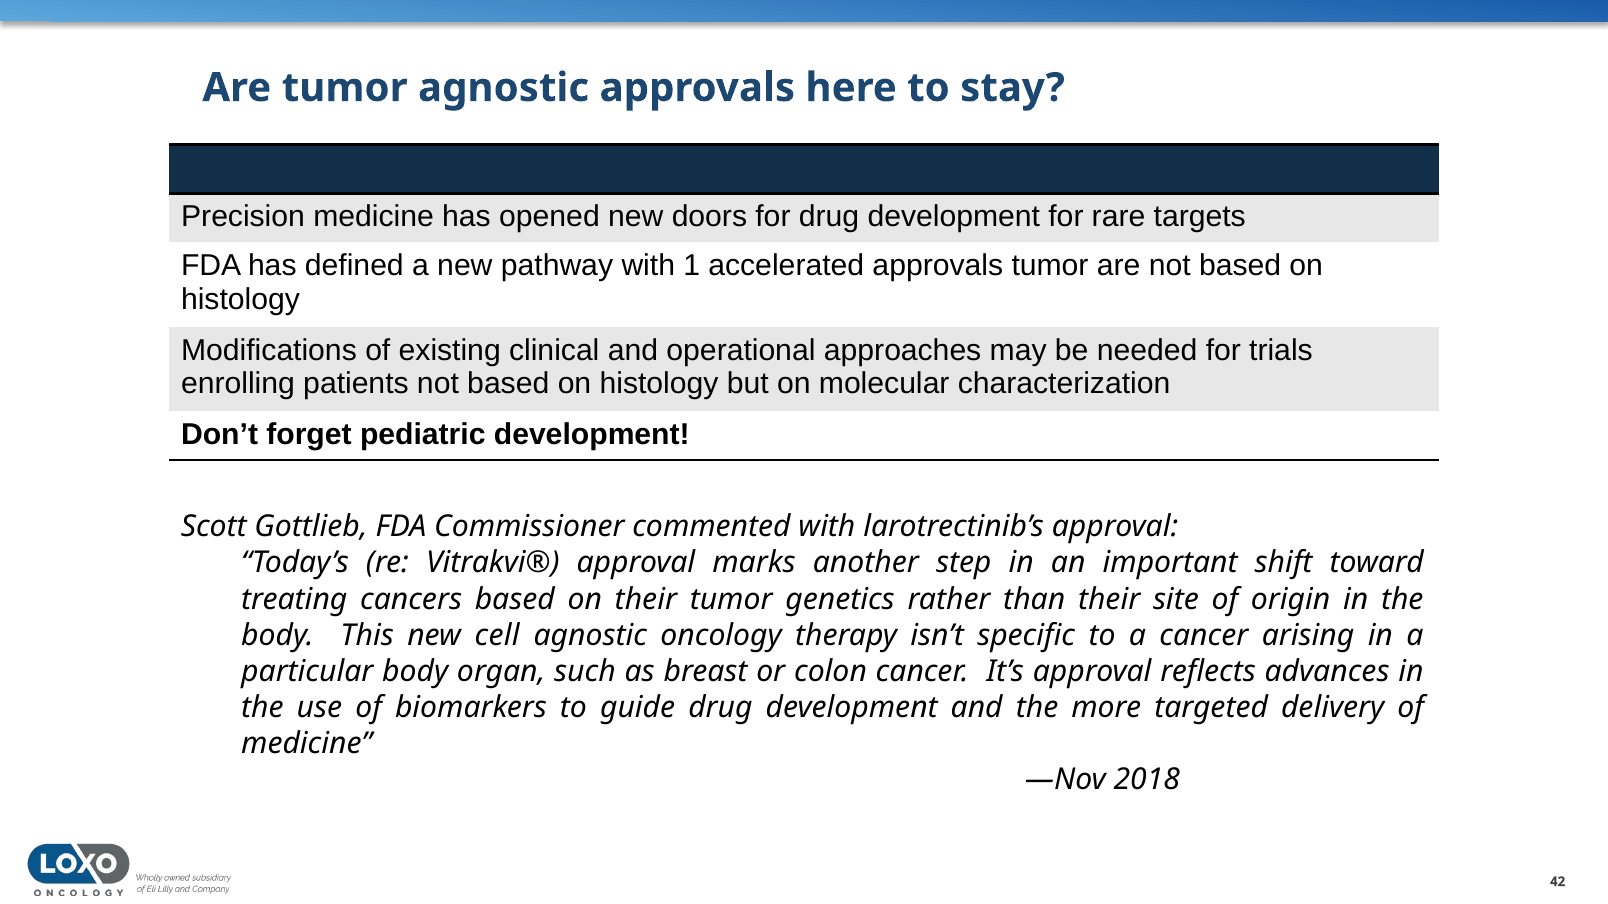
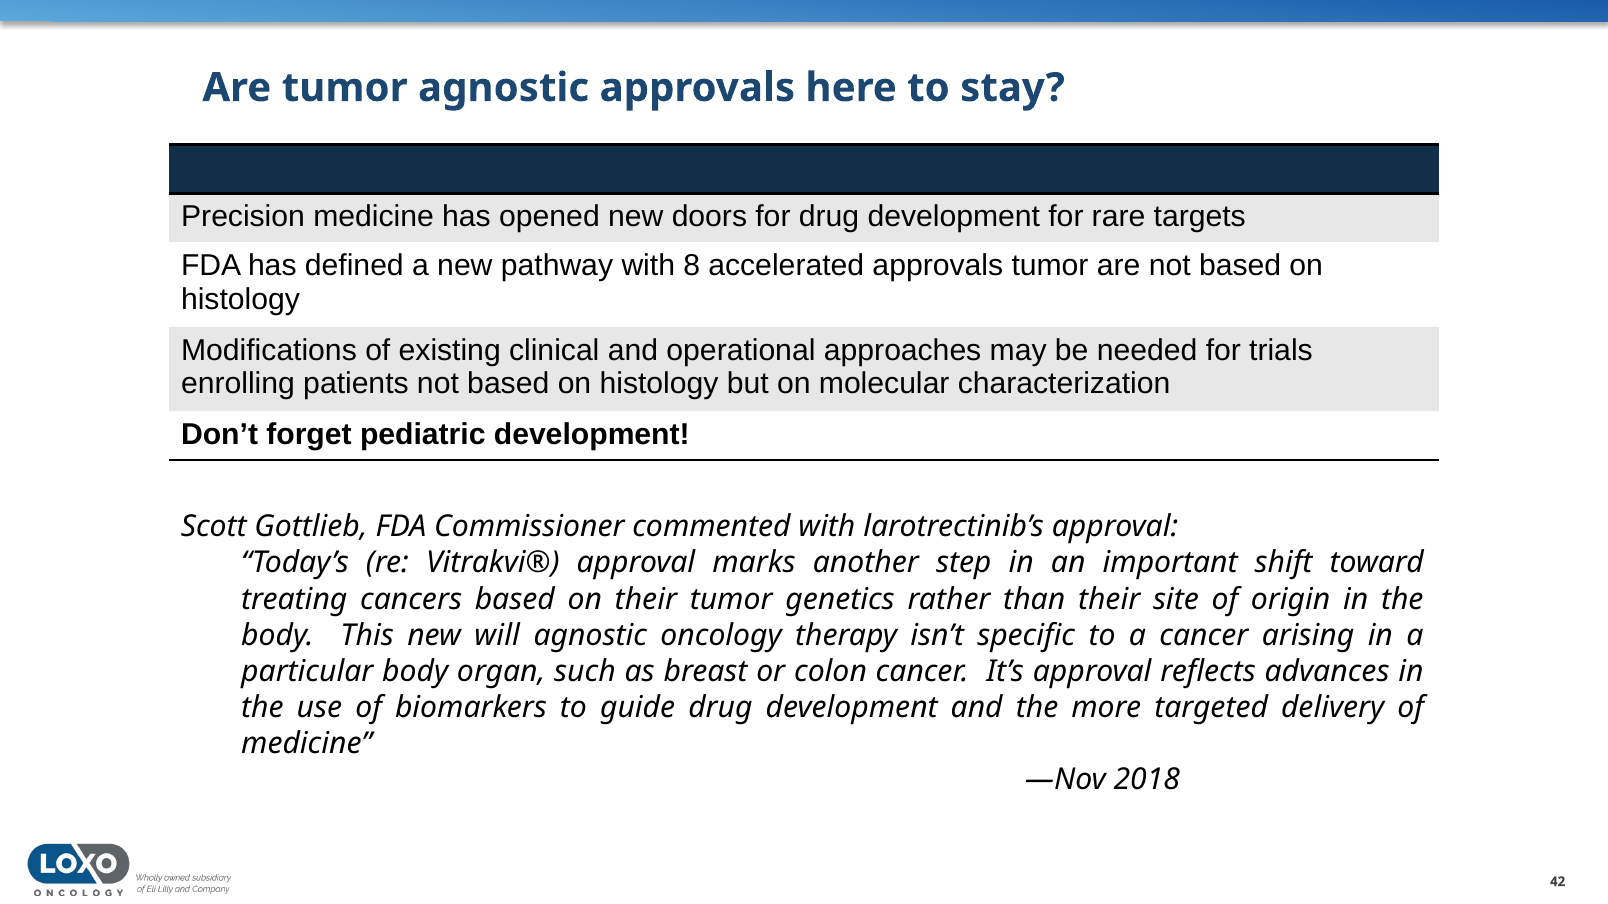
1: 1 -> 8 (692, 266)
cell: cell -> will (497, 636)
